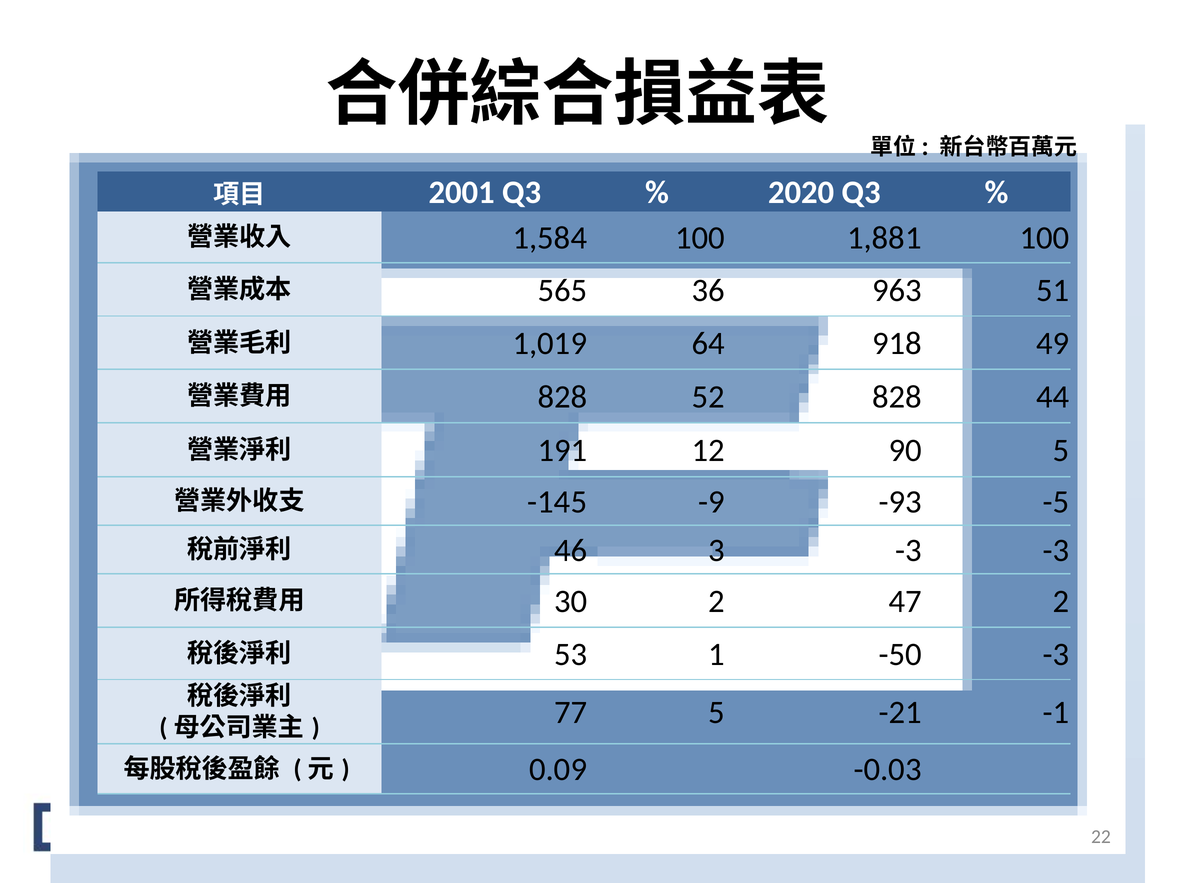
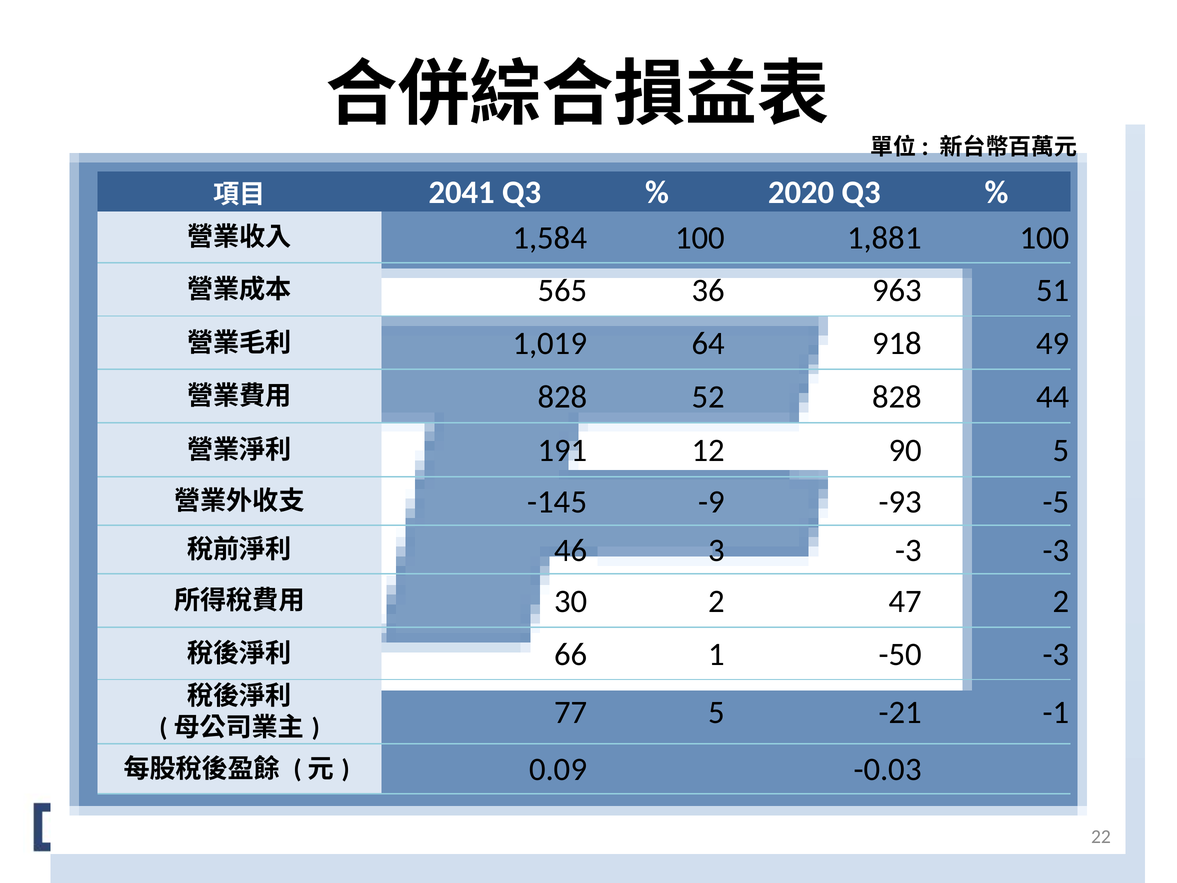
2001: 2001 -> 2041 (462, 192)
53: 53 -> 66 (571, 654)
